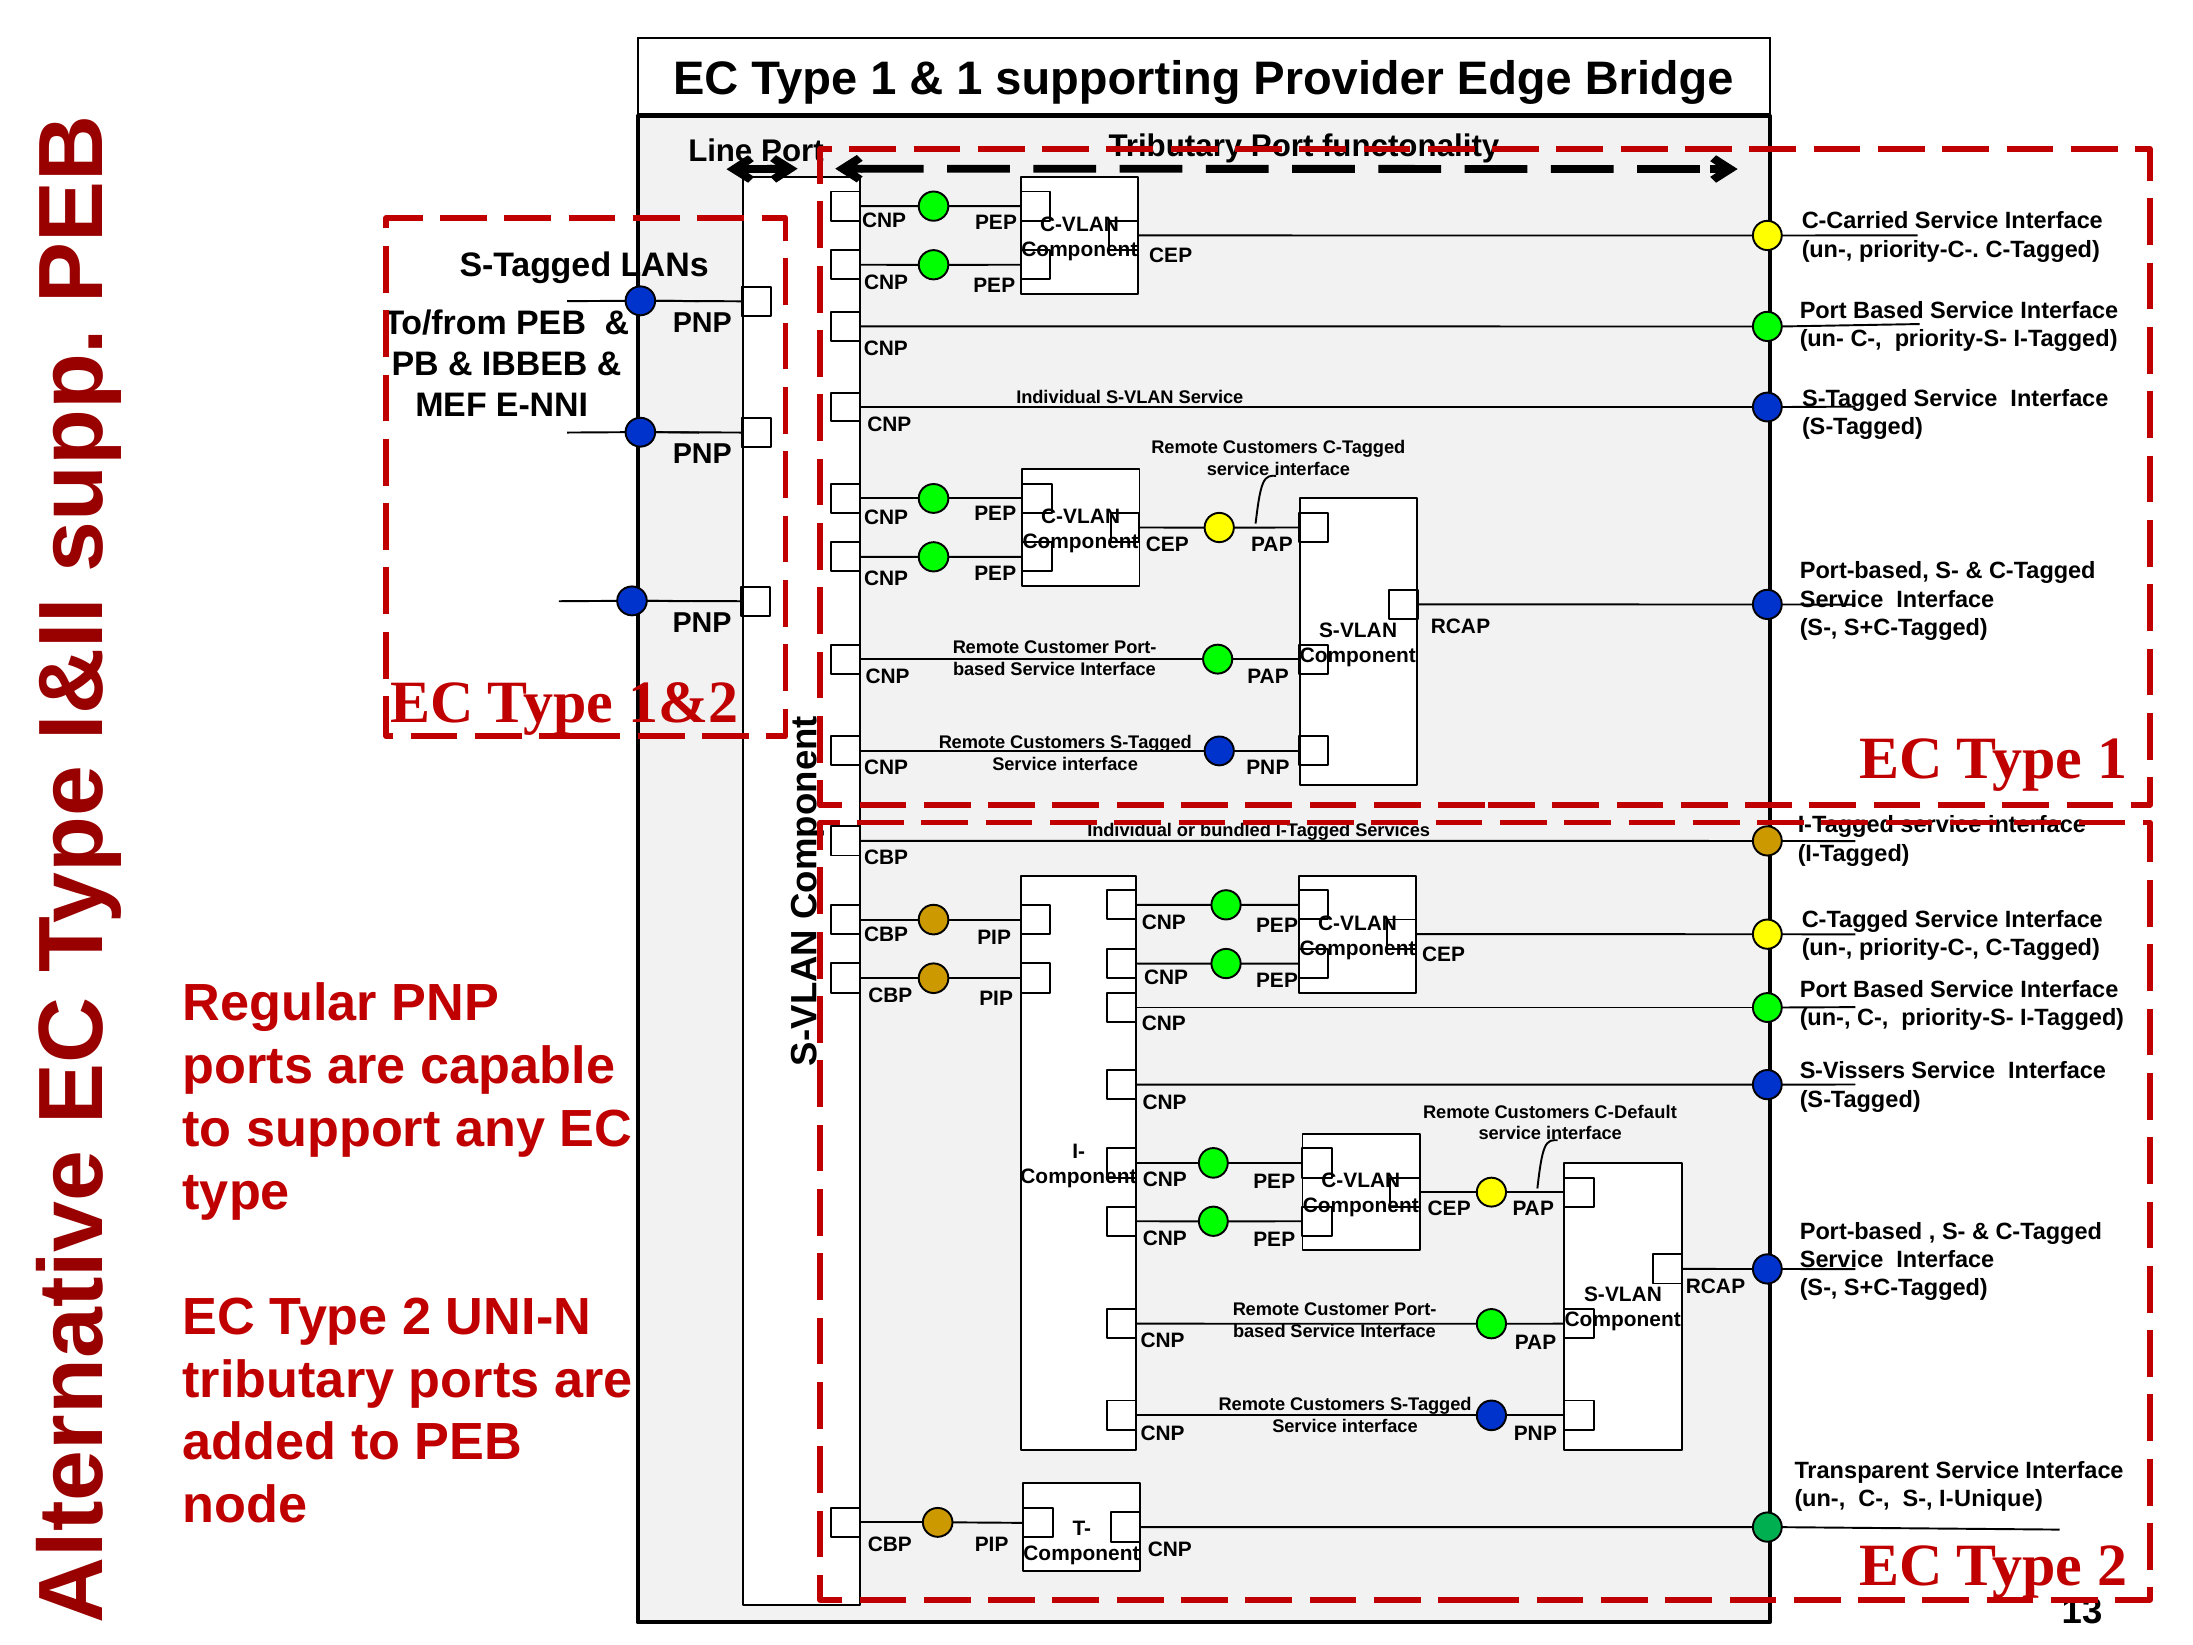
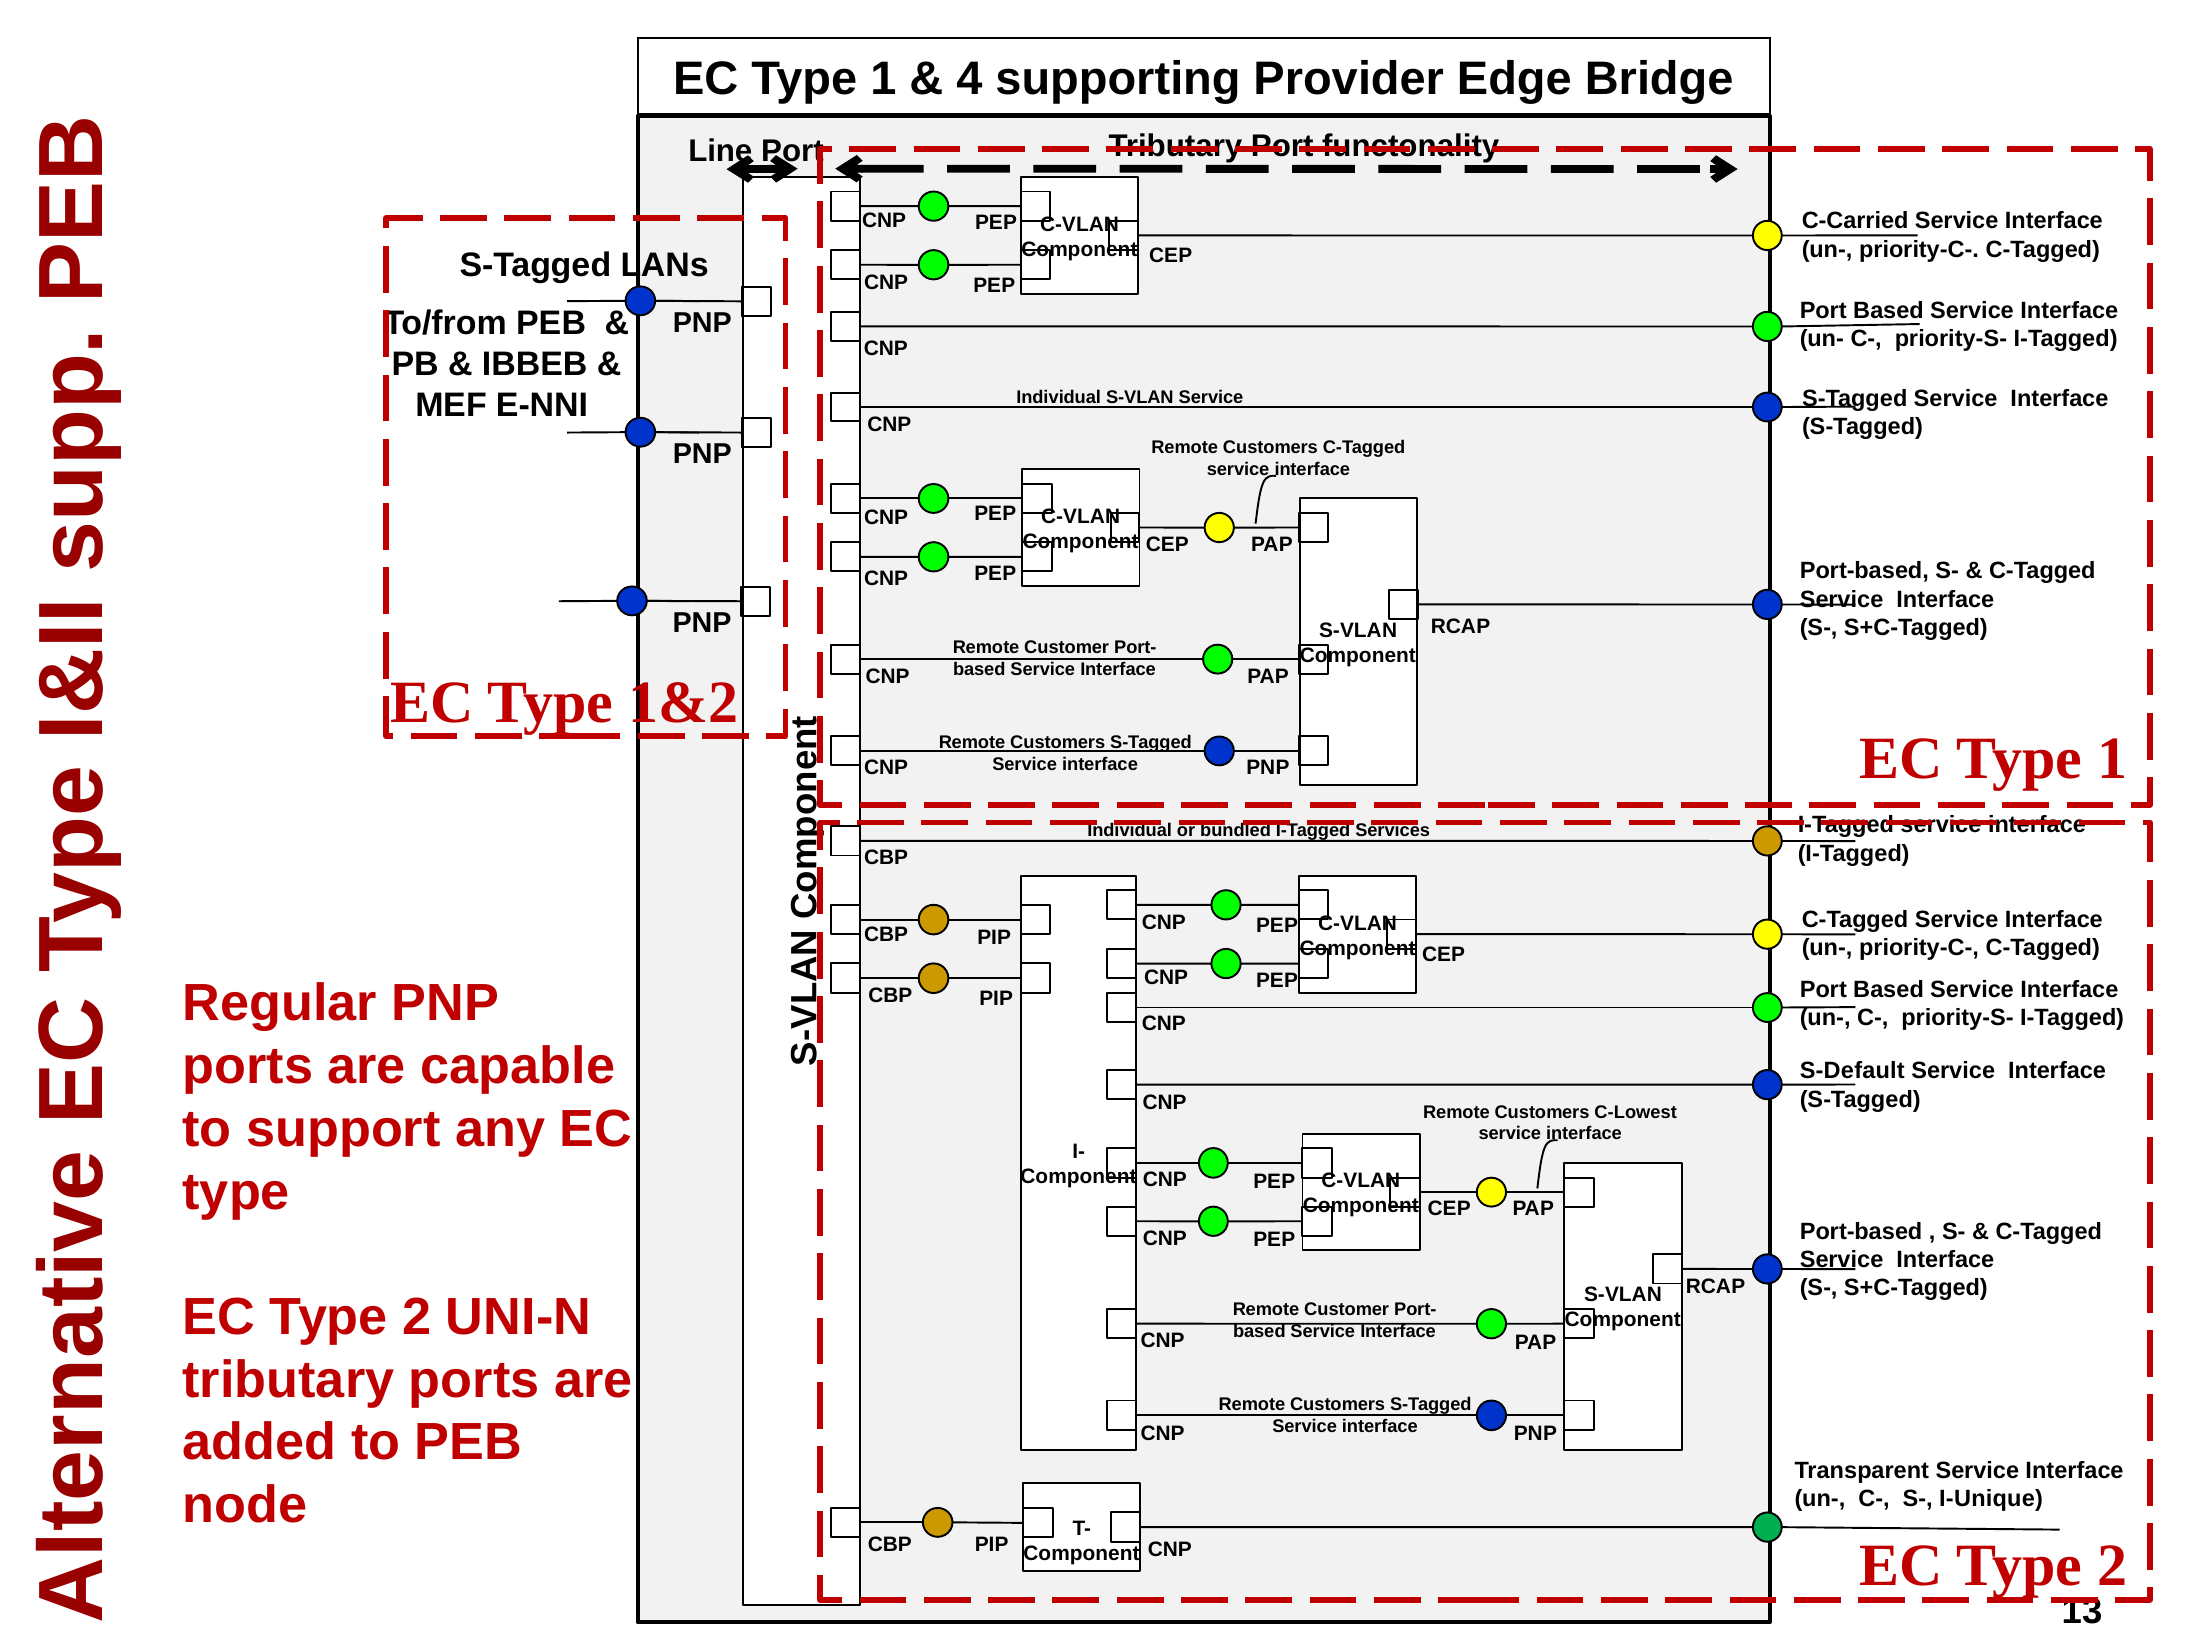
1: 1 -> 4 (969, 79)
S-Vissers: S-Vissers -> S-Default (1852, 1071)
C-Default: C-Default -> C-Lowest (1636, 1112)
